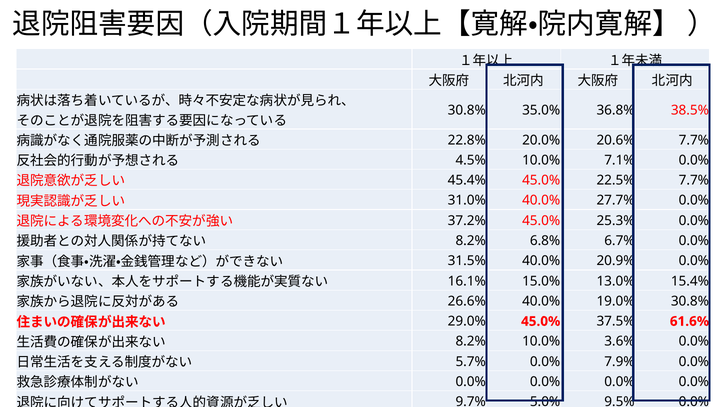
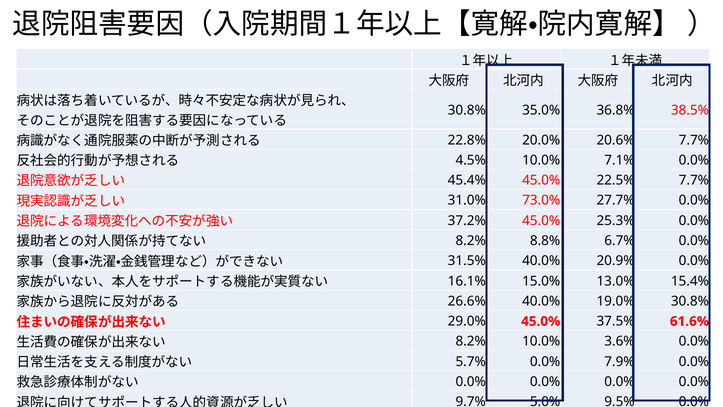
31.0% 40.0%: 40.0% -> 73.0% (541, 200)
6.8%: 6.8% -> 8.8% (545, 241)
